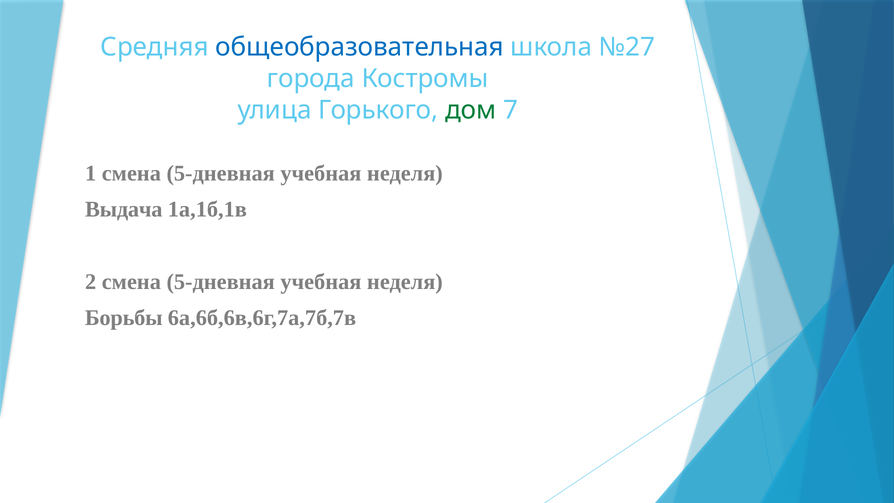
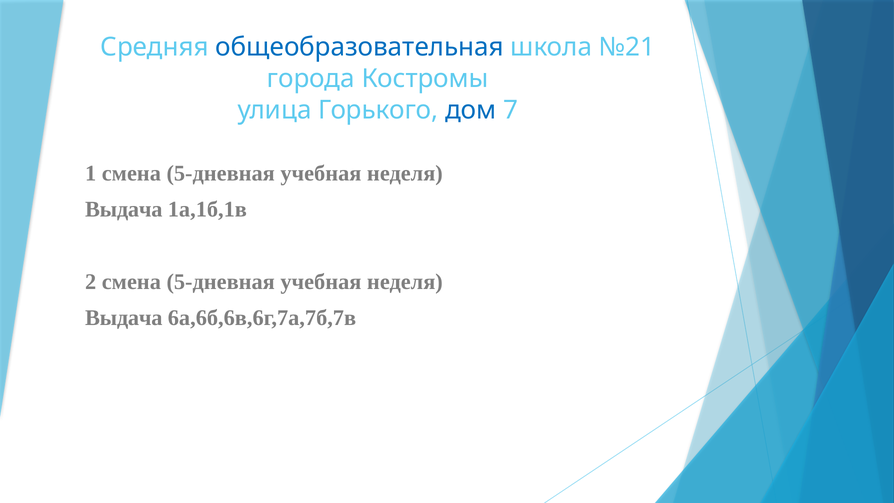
№27: №27 -> №21 (627, 47)
дом colour: green -> blue (471, 110)
Борьбы: Борьбы -> Выдача (124, 318)
